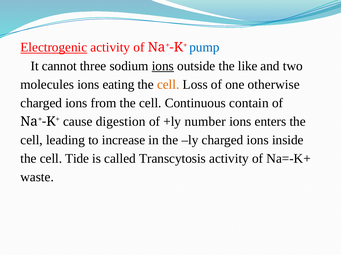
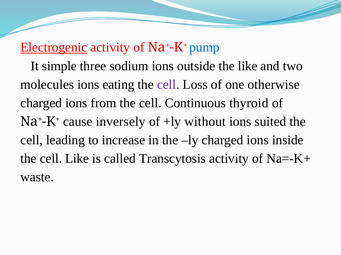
cannot: cannot -> simple (59, 66)
ions underline: present -> none (163, 66)
cell colour: orange -> purple (168, 85)
contain: contain -> thyroid (249, 103)
digestion: digestion -> inversely (121, 122)
number: number -> without (205, 122)
enters: enters -> suited (270, 122)
cell Tide: Tide -> Like (77, 159)
